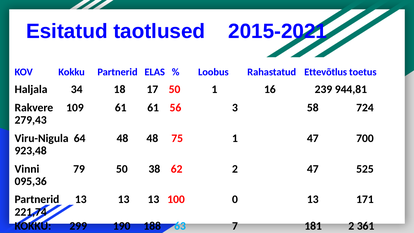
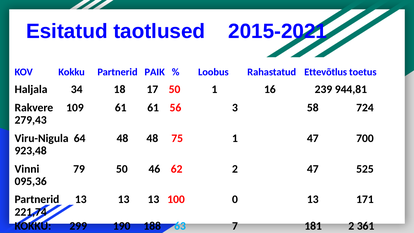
ELAS: ELAS -> PAIK (155, 72)
38: 38 -> 46 (154, 169)
